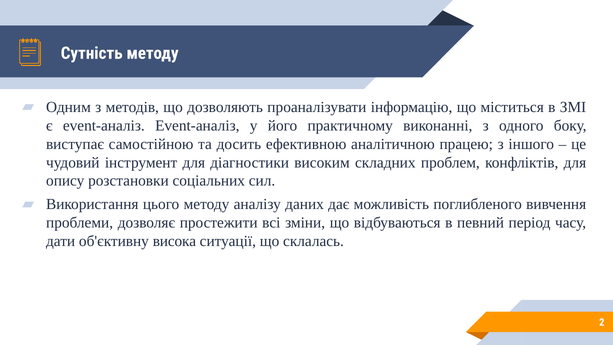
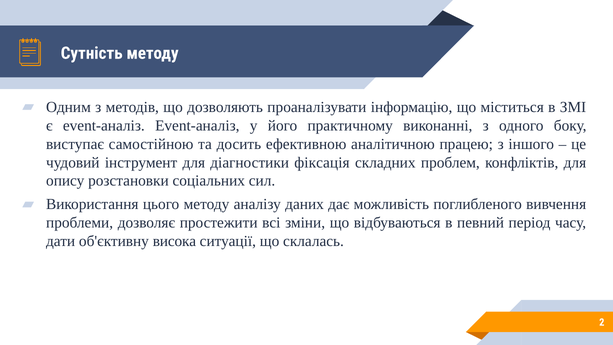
високим: високим -> фіксація (322, 162)
